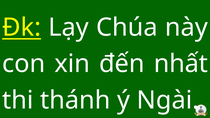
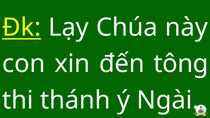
nhất: nhất -> tông (181, 64)
